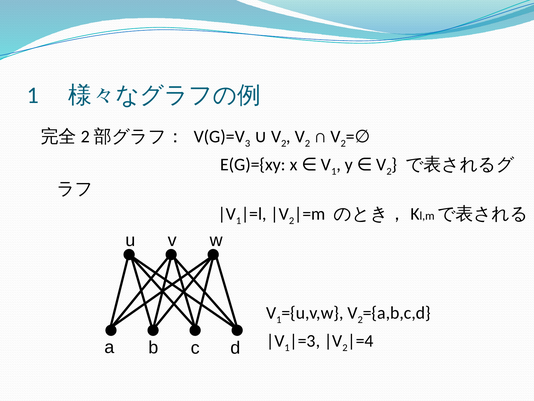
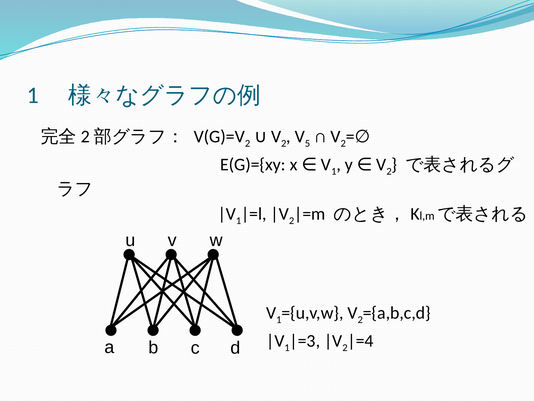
2: 2 -> 5 (307, 143)
3: 3 -> 2 (248, 143)
